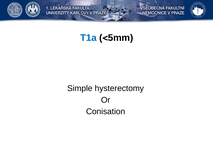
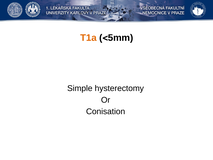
T1a colour: blue -> orange (88, 38)
